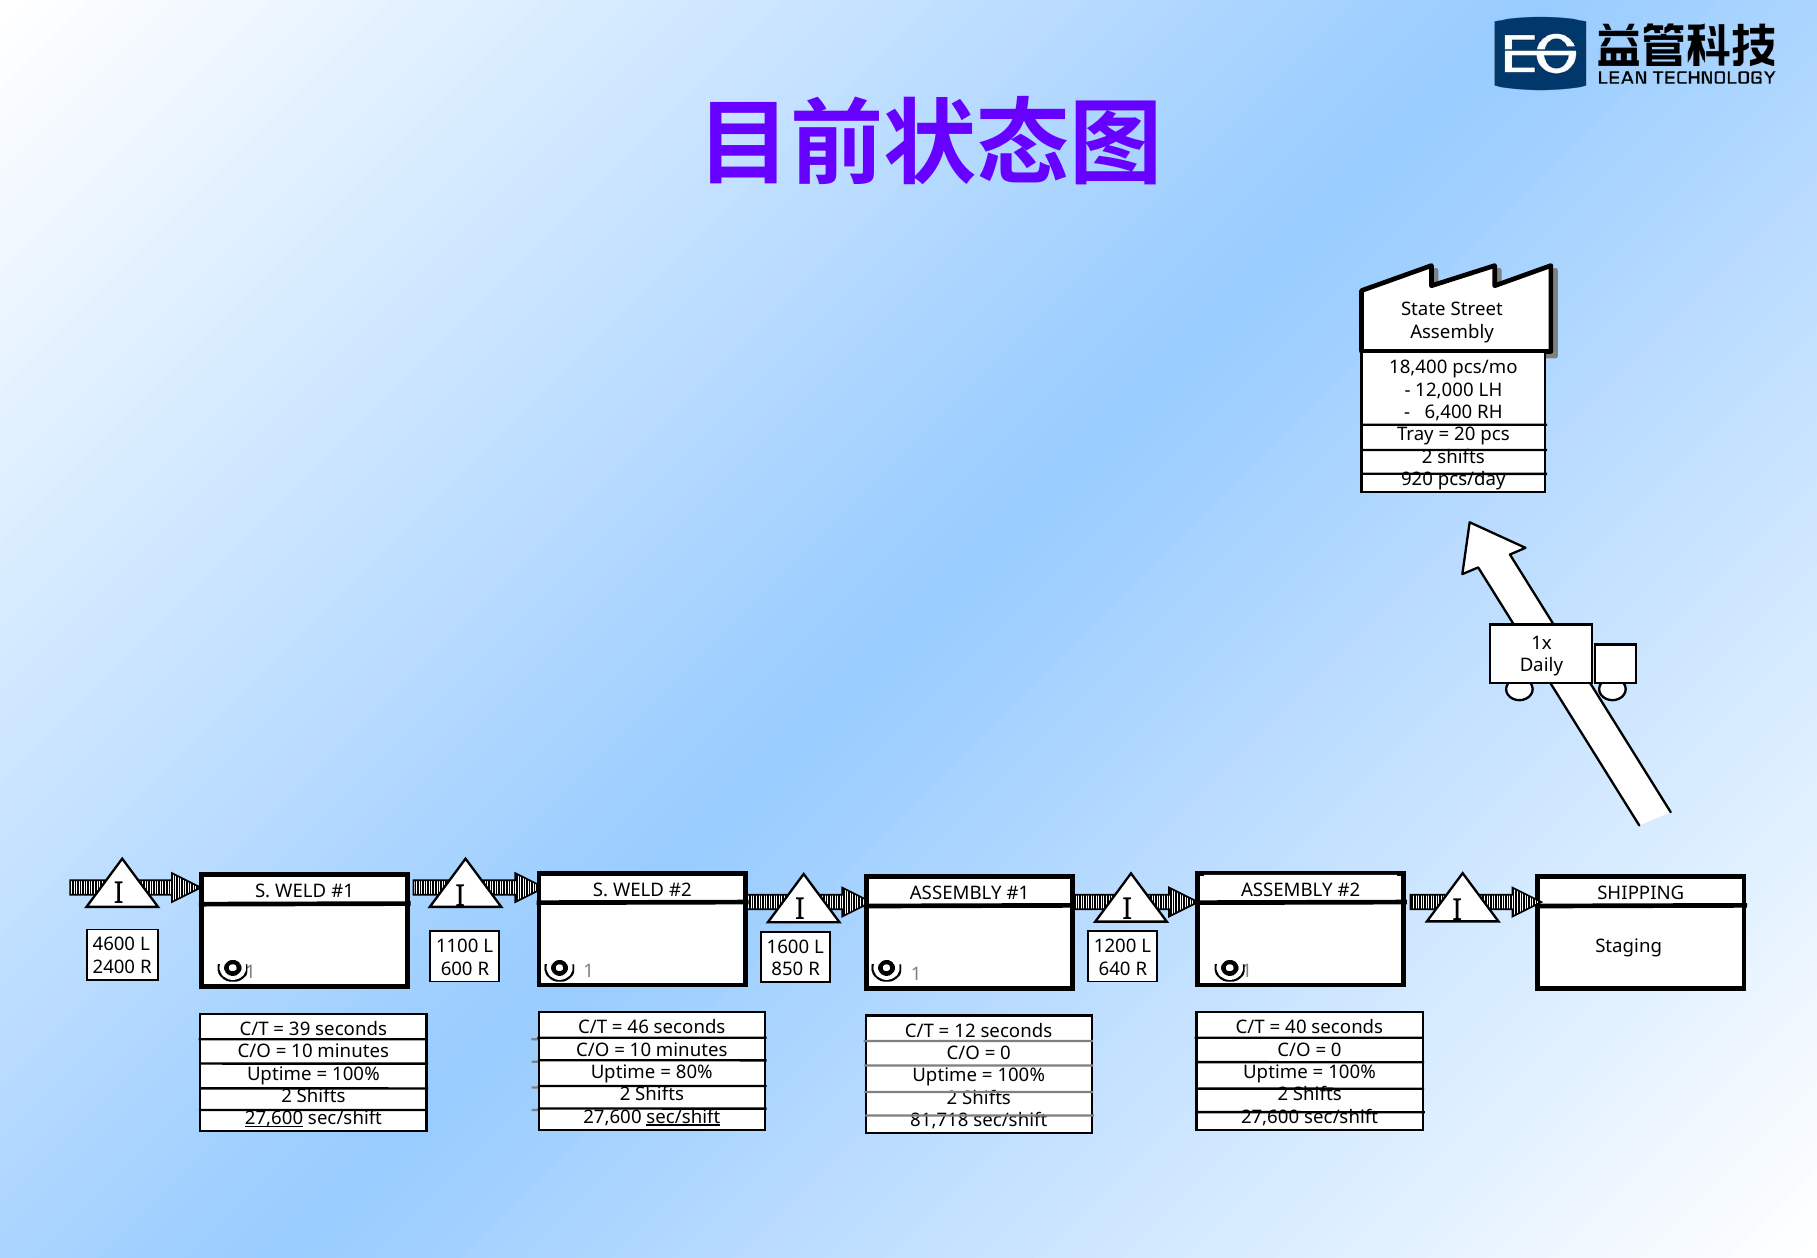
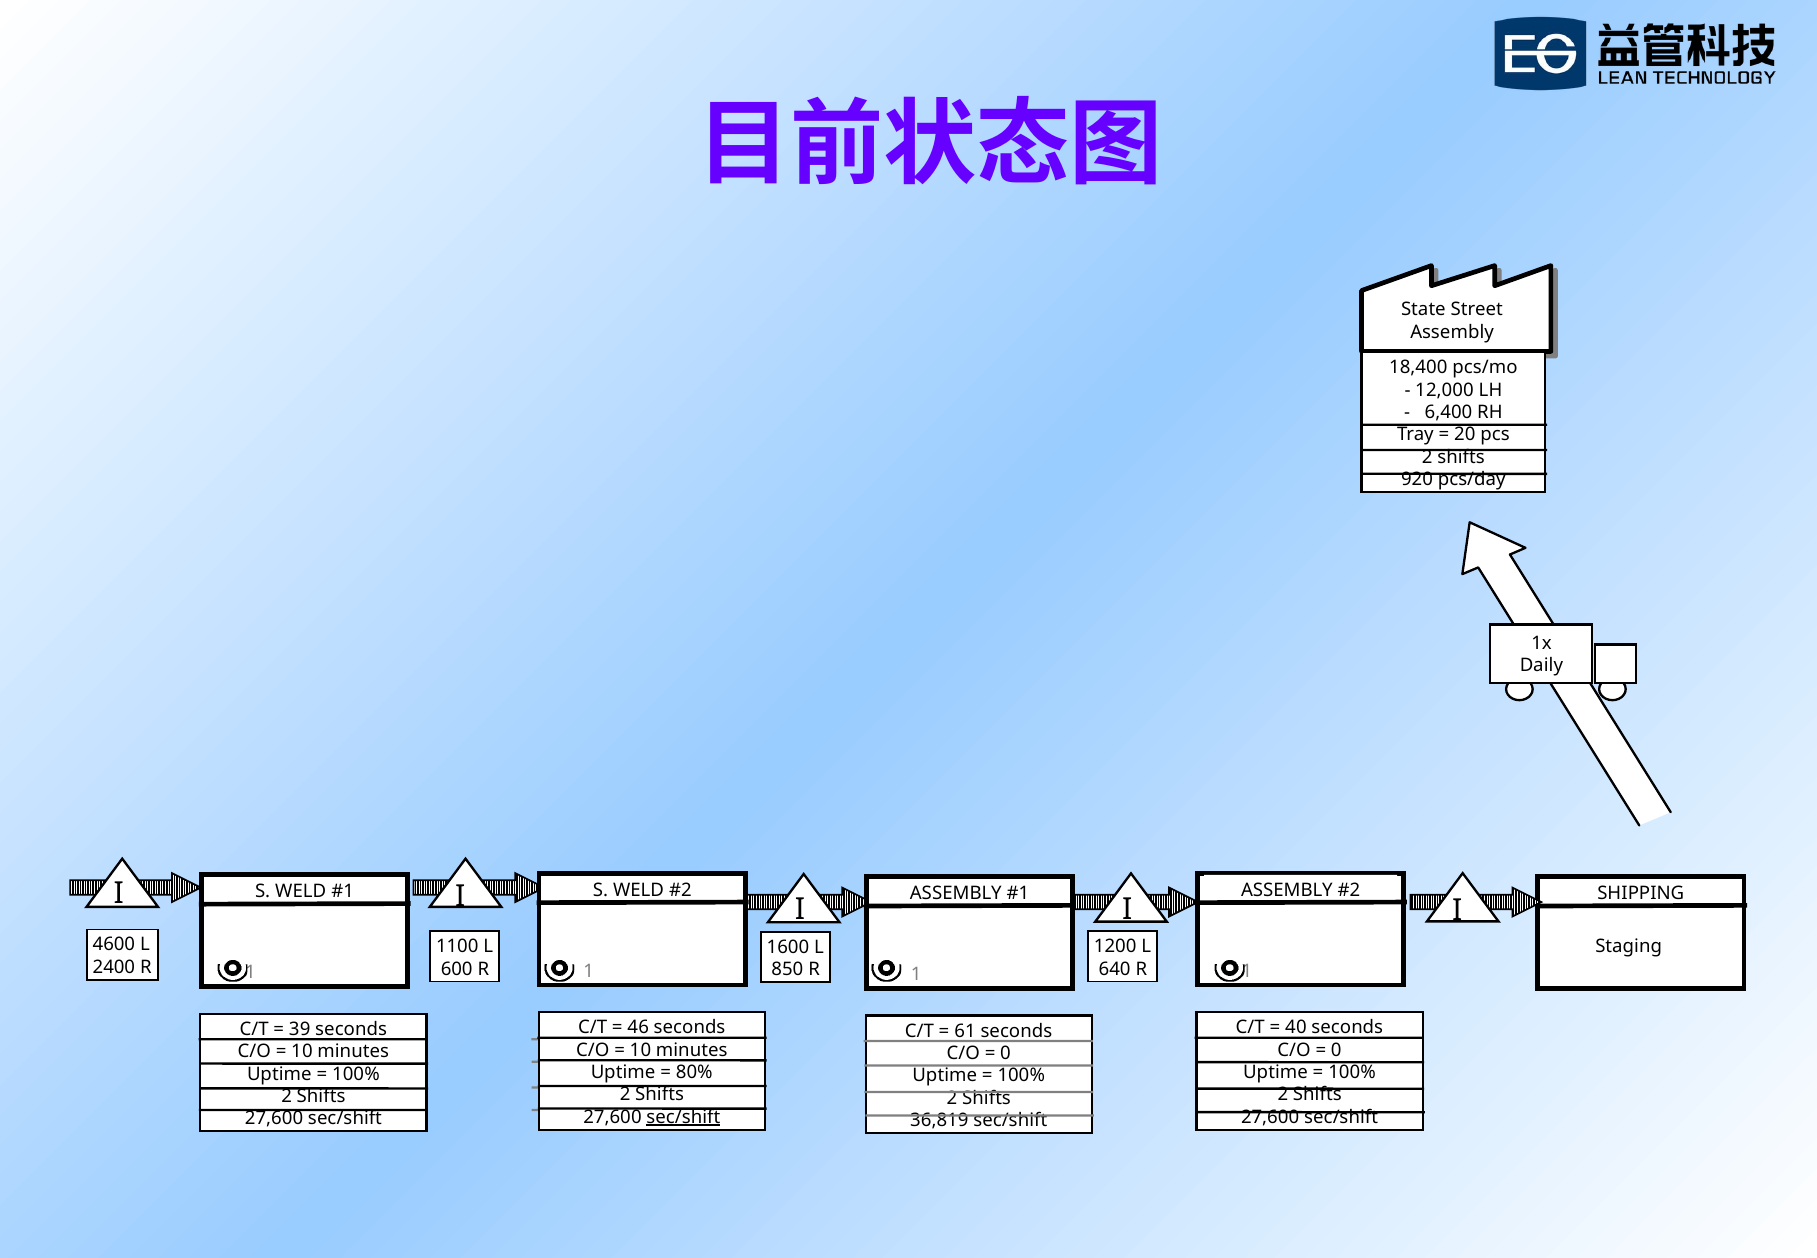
12: 12 -> 61 (965, 1031)
27,600 underline: present -> none (274, 1118)
81,718: 81,718 -> 36,819 (939, 1120)
